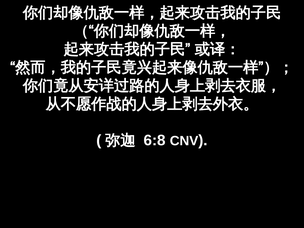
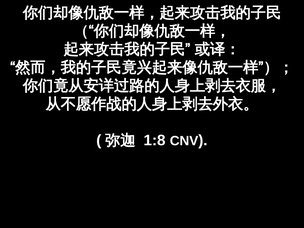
6:8: 6:8 -> 1:8 (155, 140)
